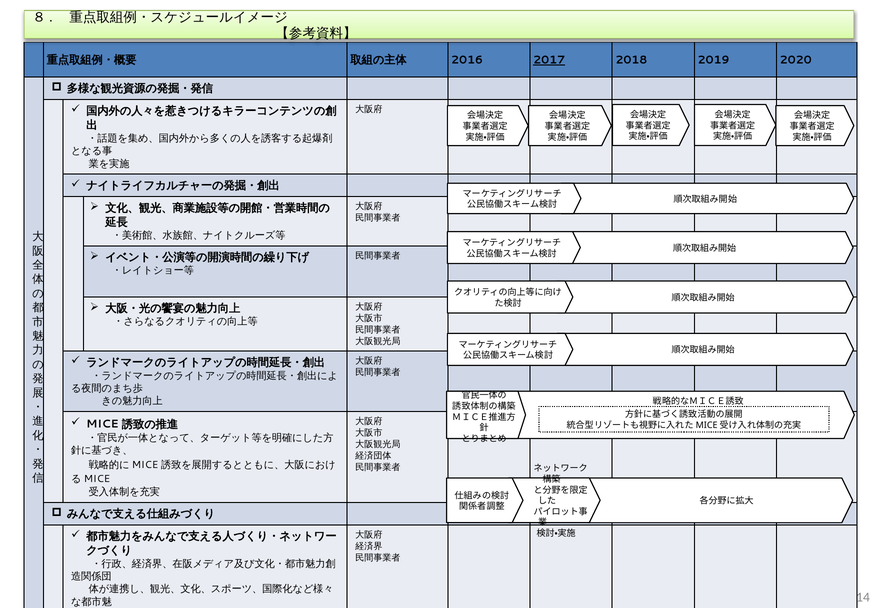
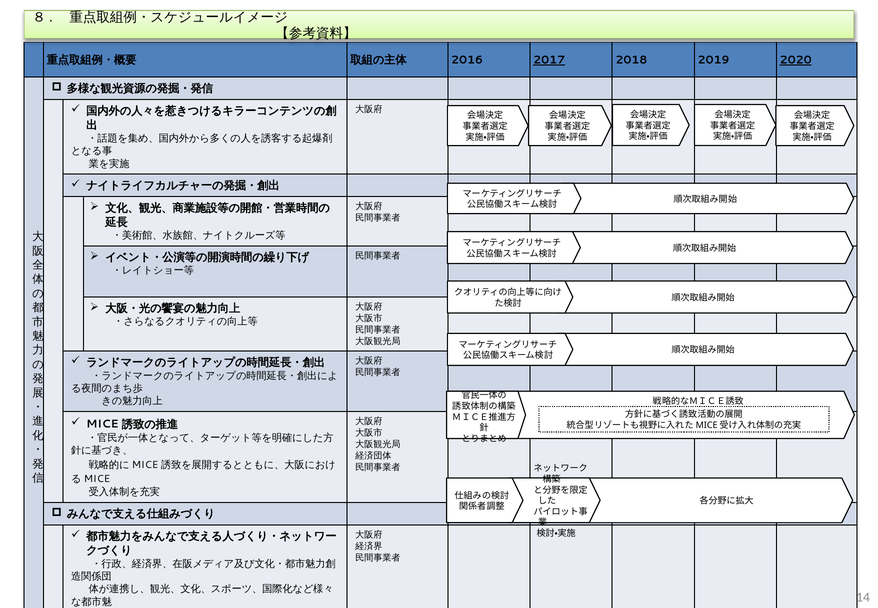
2020 underline: none -> present (796, 60)
